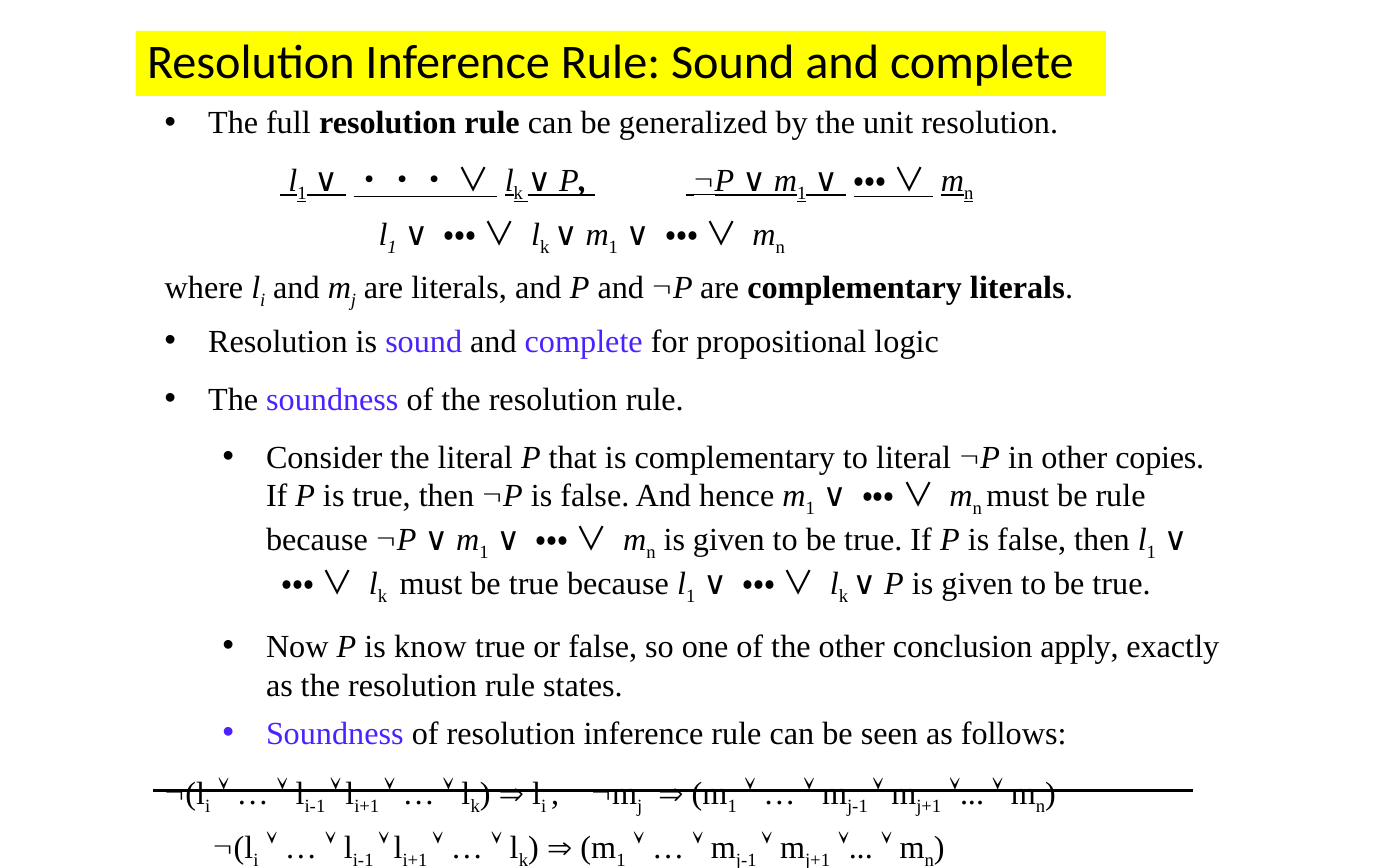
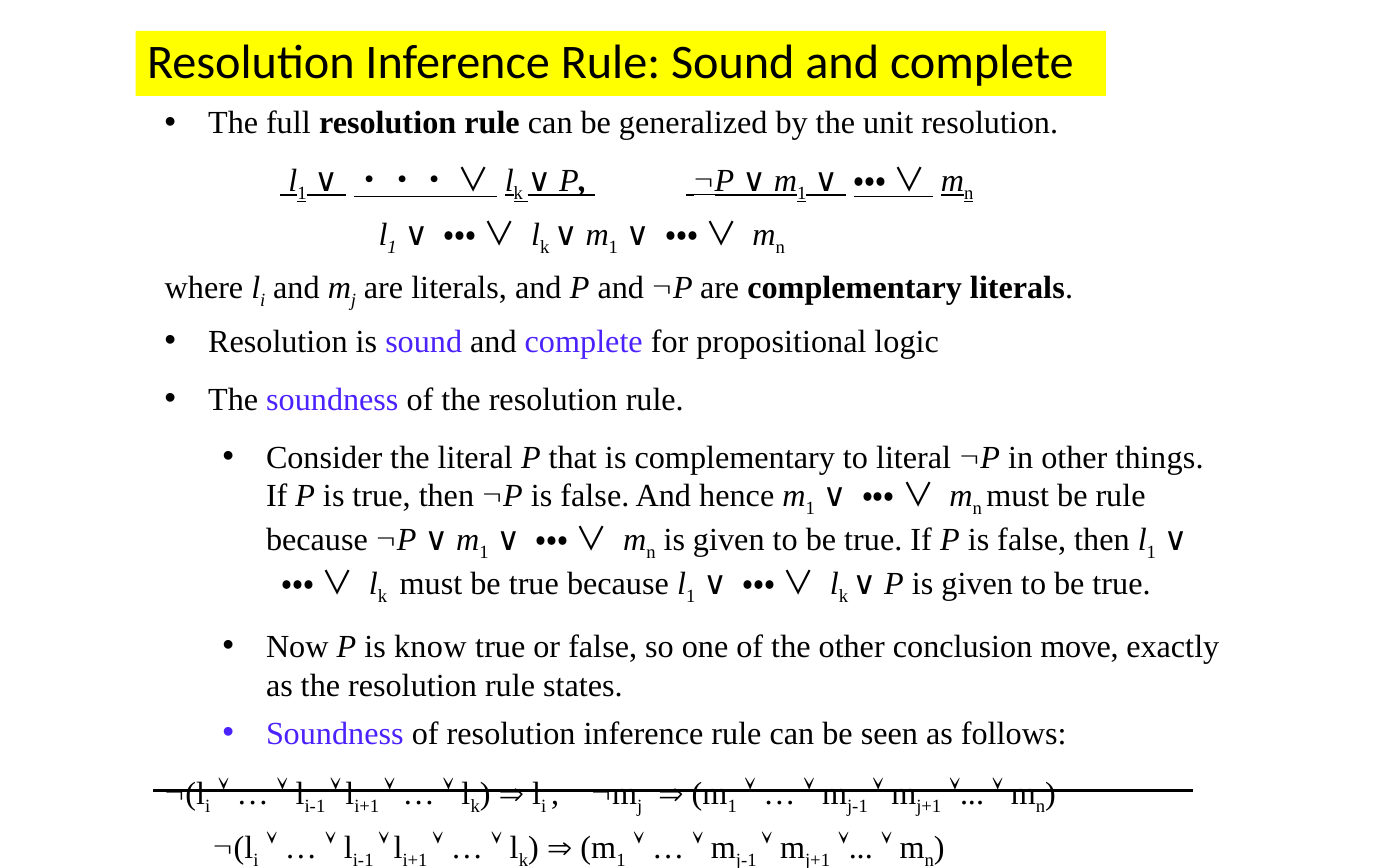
copies: copies -> things (1160, 458)
apply: apply -> move (1080, 648)
